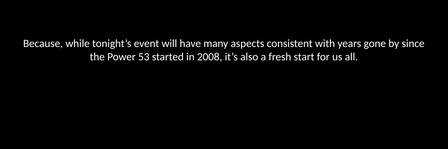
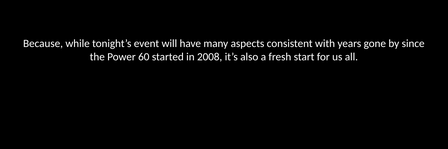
53: 53 -> 60 (144, 57)
